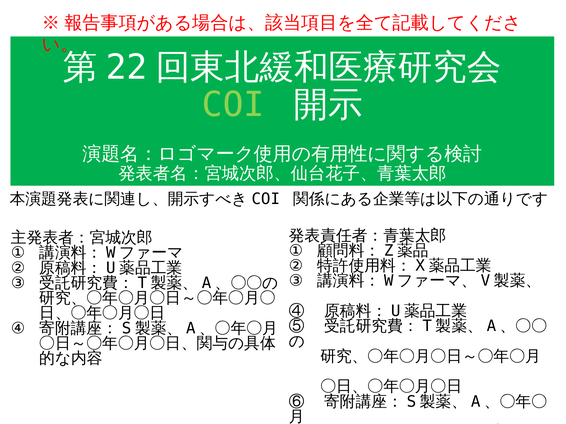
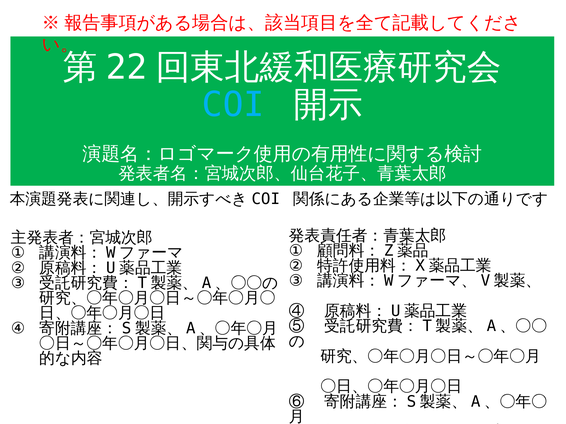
COI colour: light green -> light blue (233, 105)
